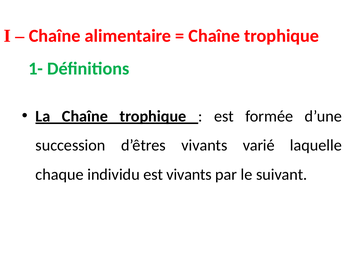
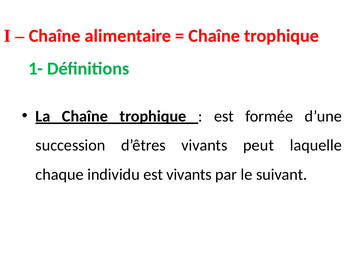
varié: varié -> peut (259, 145)
